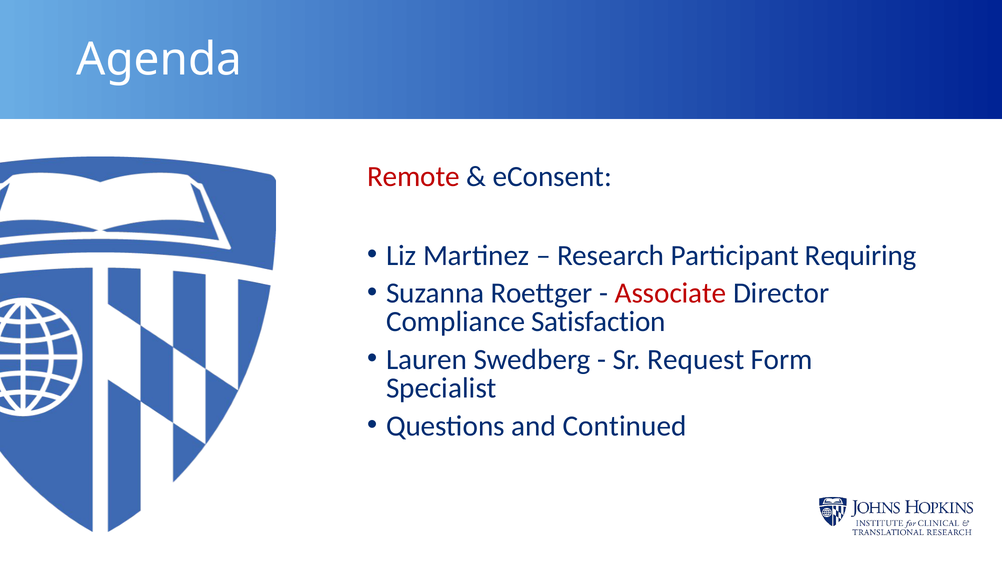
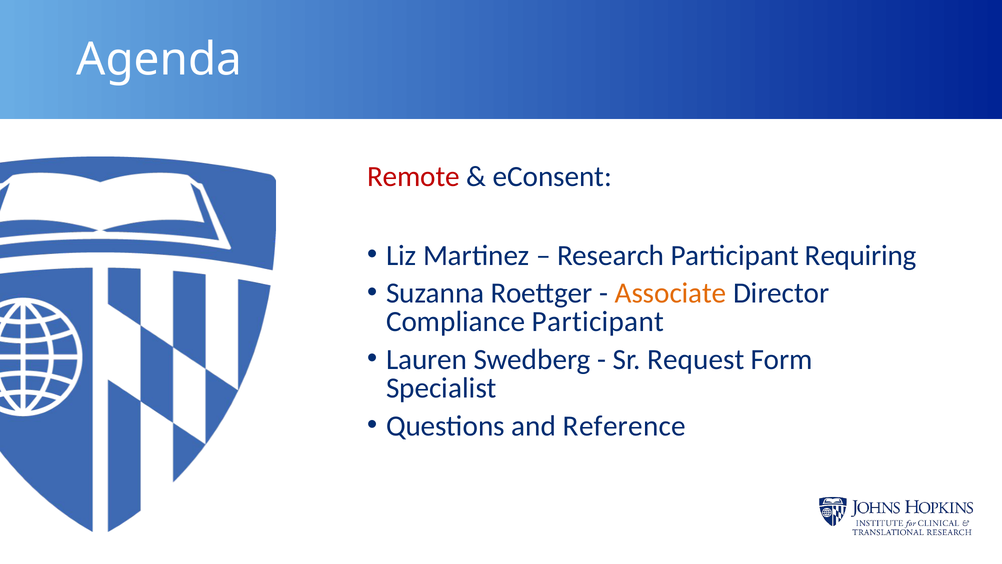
Associate colour: red -> orange (671, 293)
Compliance Satisfaction: Satisfaction -> Participant (598, 322)
Continued: Continued -> Reference (624, 426)
